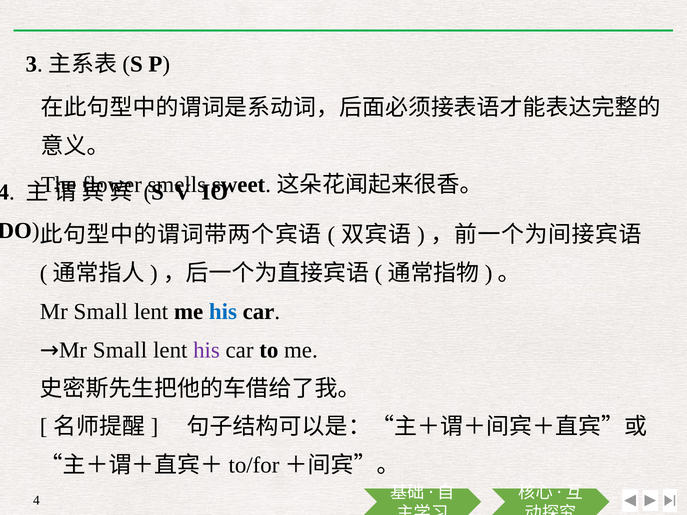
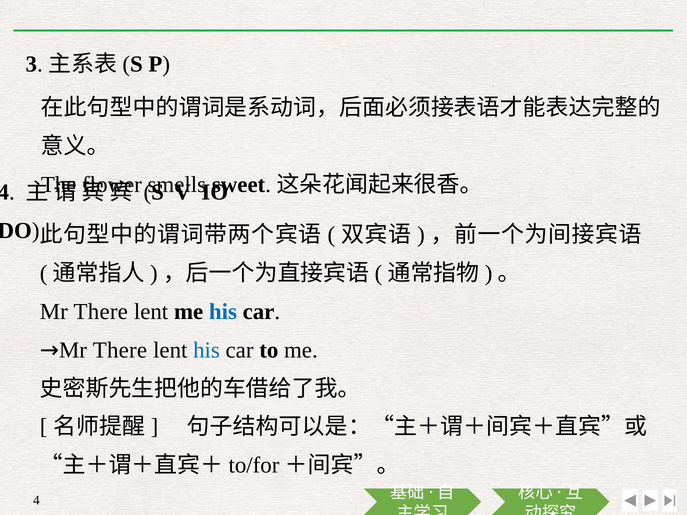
Mr Small: Small -> There (101, 312)
→Mr Small: Small -> There (120, 350)
his colour: purple -> blue (207, 350)
